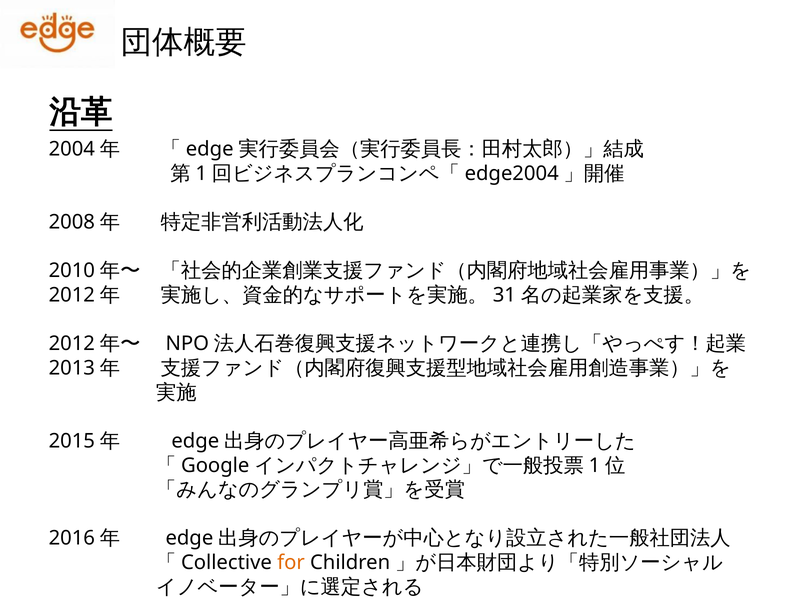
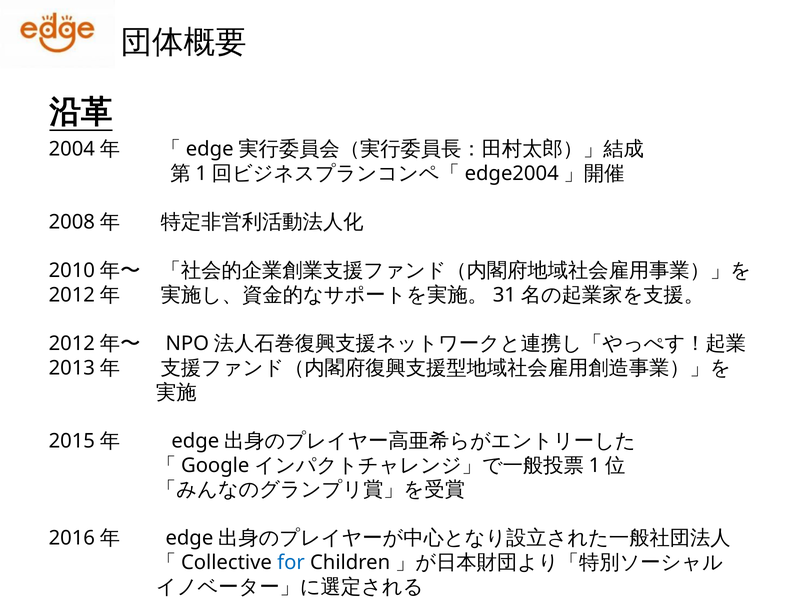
for colour: orange -> blue (291, 563)
